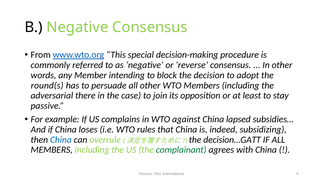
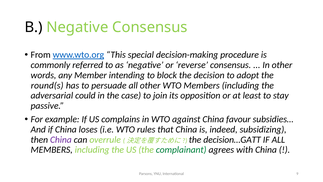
there: there -> could (85, 95)
lapsed: lapsed -> favour (238, 119)
China colour: blue -> purple (61, 139)
